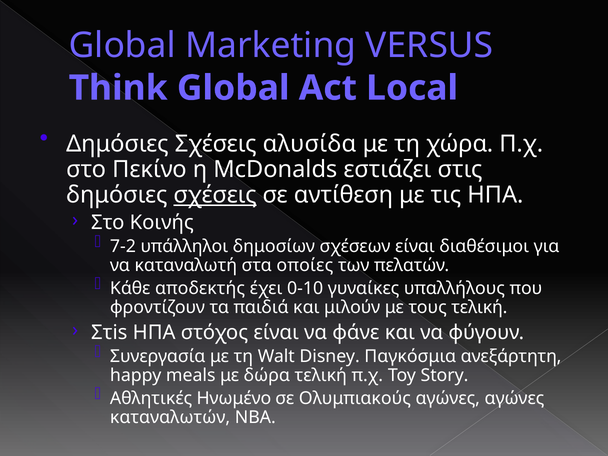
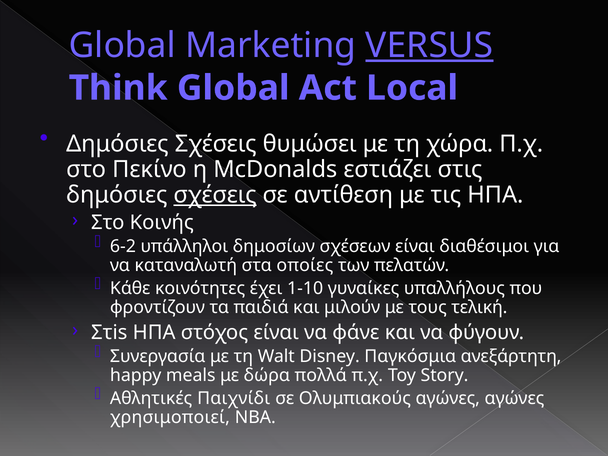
VERSUS underline: none -> present (429, 45)
αλυσίδα: αλυσίδα -> θυμώσει (310, 144)
7-2: 7-2 -> 6-2 (123, 246)
αποδεκτής: αποδεκτής -> κοινότητες (200, 288)
0-10: 0-10 -> 1-10 (305, 288)
δώρα τελική: τελική -> πολλά (321, 376)
Ηνωμένο: Ηνωμένο -> Παιχνίδι (234, 398)
καταναλωτών: καταναλωτών -> χρησιμοποιεί (170, 418)
